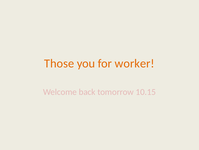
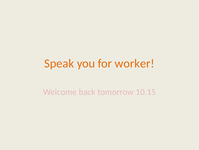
Those: Those -> Speak (59, 63)
